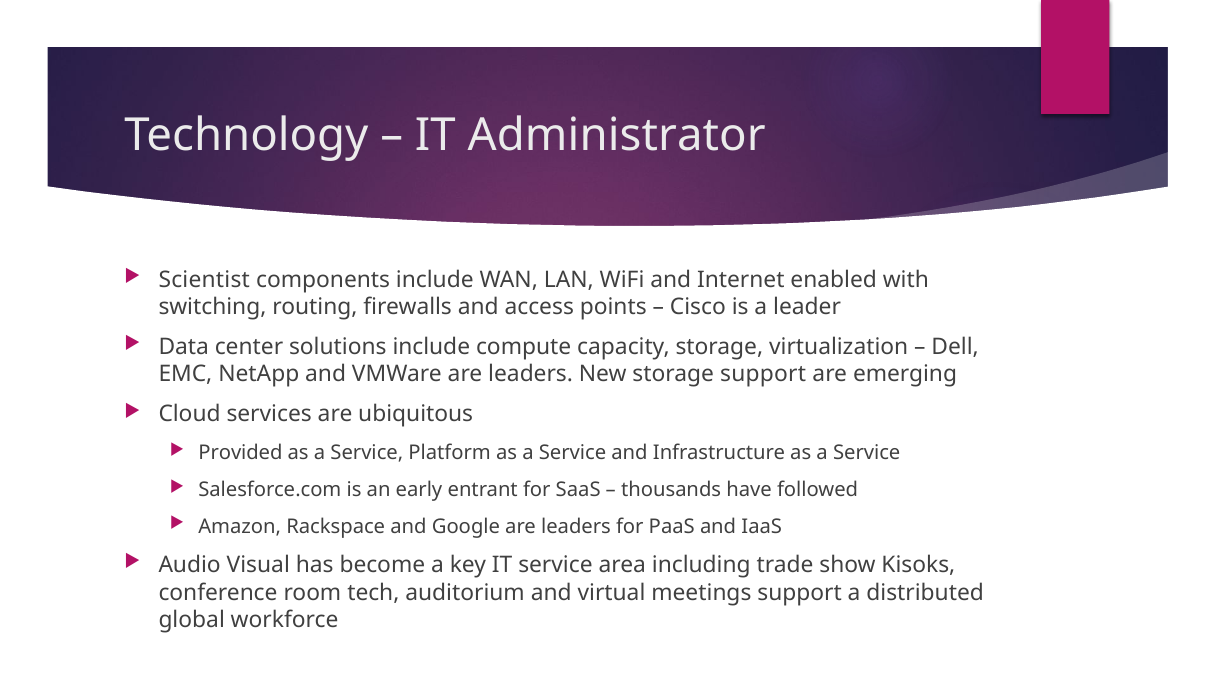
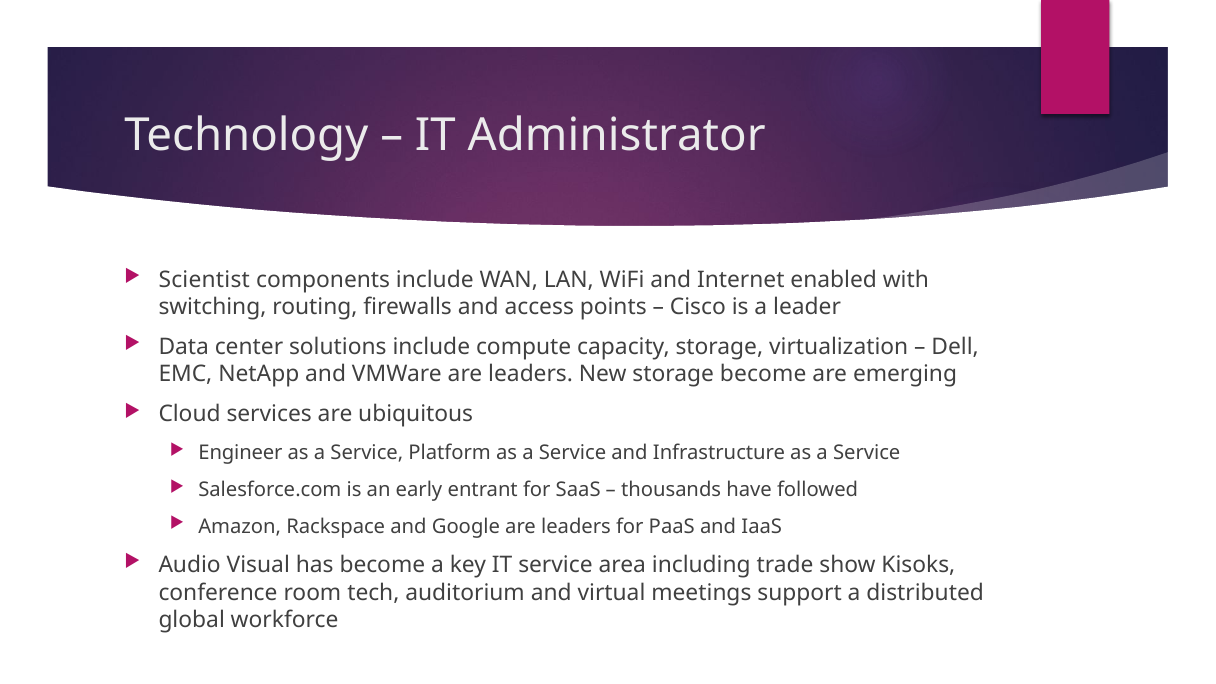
storage support: support -> become (763, 374)
Provided: Provided -> Engineer (241, 453)
